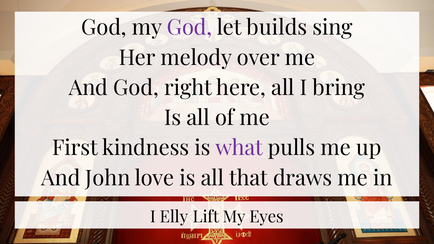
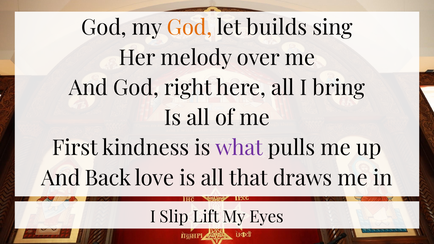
God colour: purple -> orange (190, 28)
John: John -> Back (108, 178)
Elly: Elly -> Slip (174, 217)
